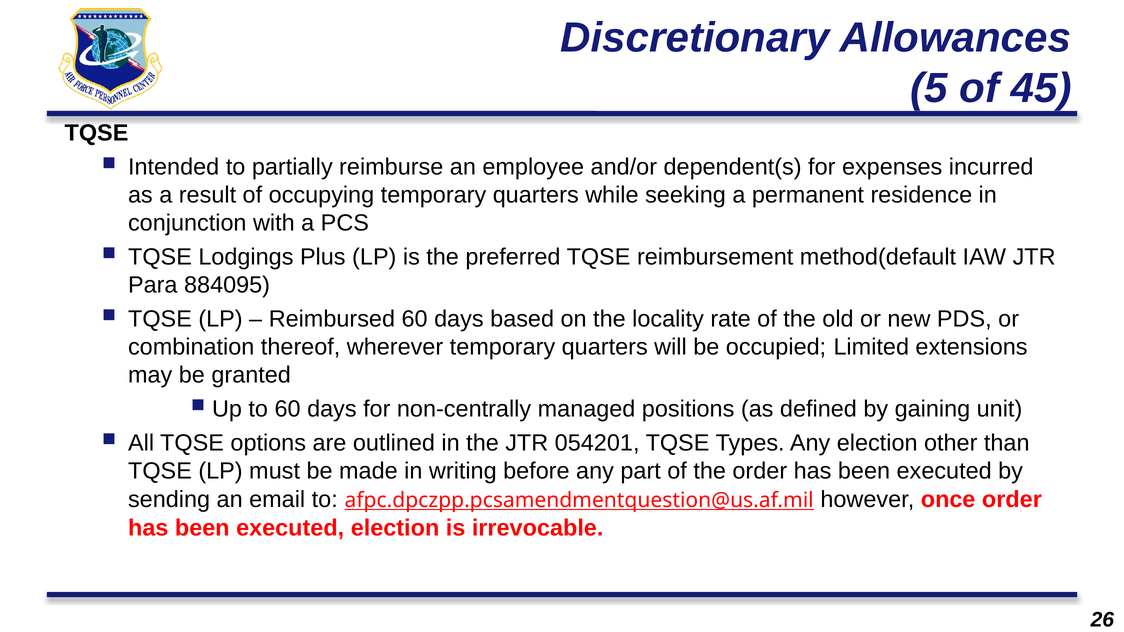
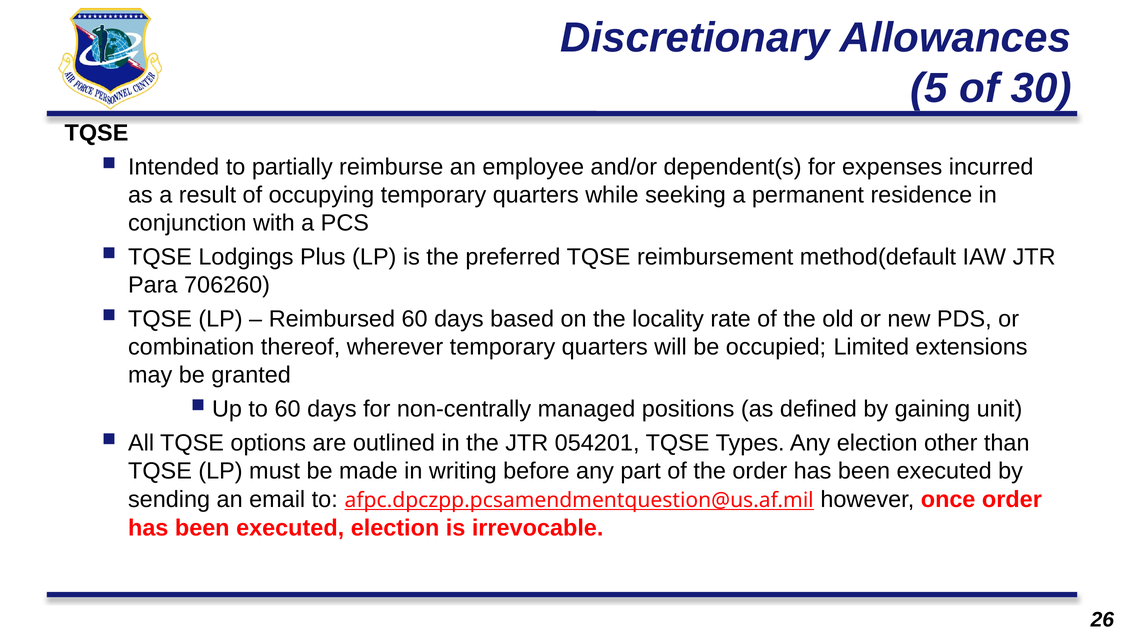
45: 45 -> 30 (1041, 88)
884095: 884095 -> 706260 (227, 285)
